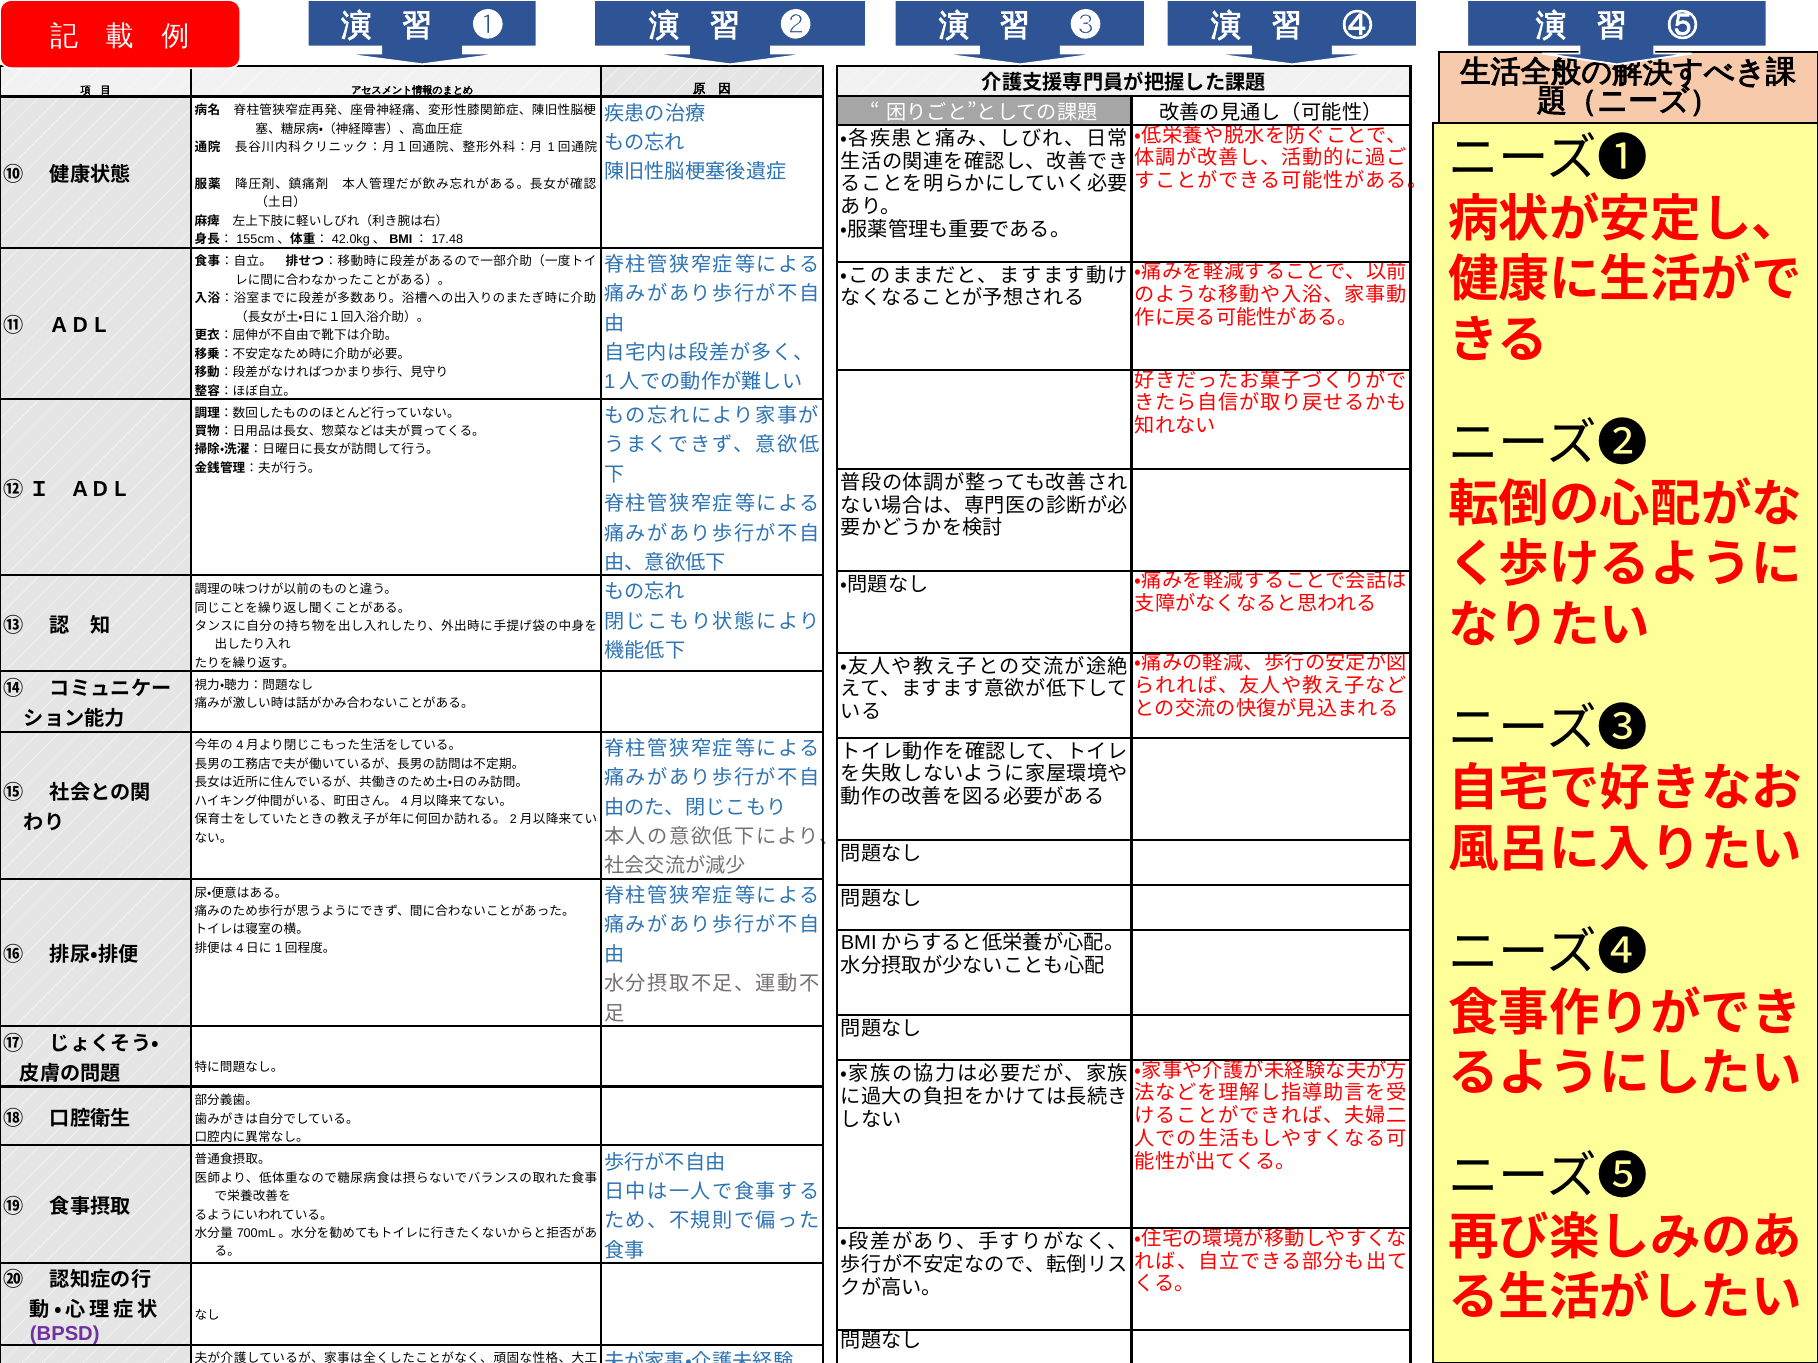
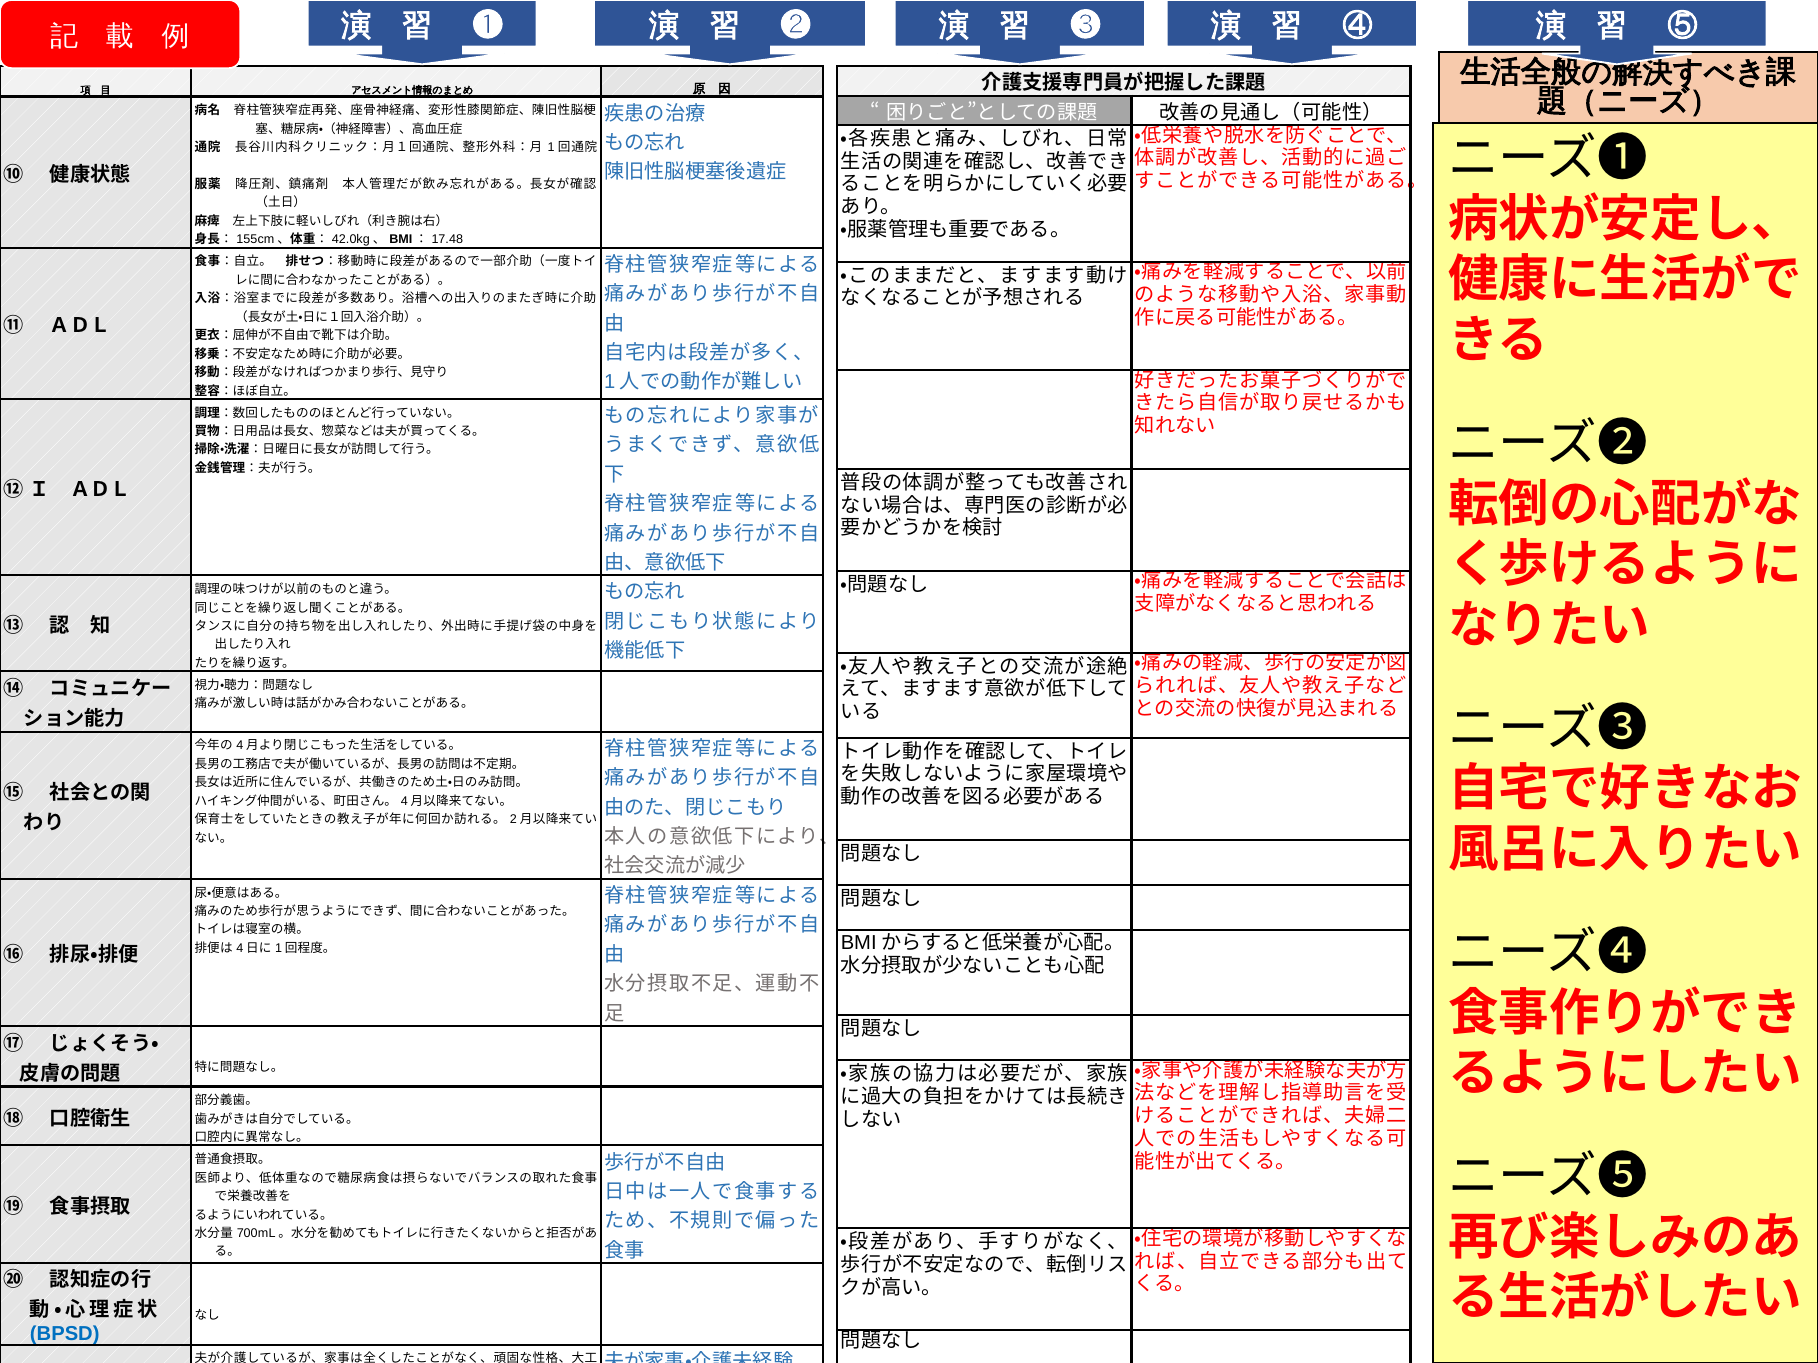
BPSD colour: purple -> blue (65, 1334)
